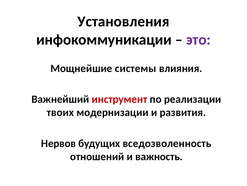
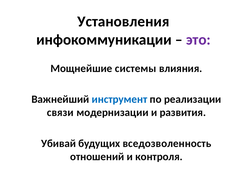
инструмент colour: red -> blue (120, 99)
твоих: твоих -> связи (60, 112)
Нервов: Нервов -> Убивай (59, 143)
важность: важность -> контроля (159, 156)
